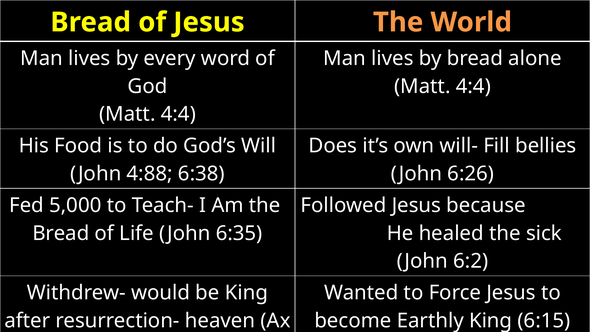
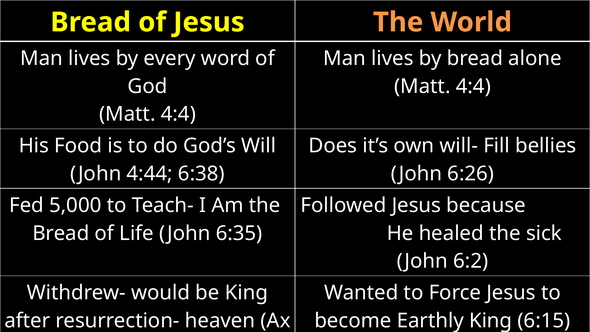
4:88: 4:88 -> 4:44 (150, 174)
